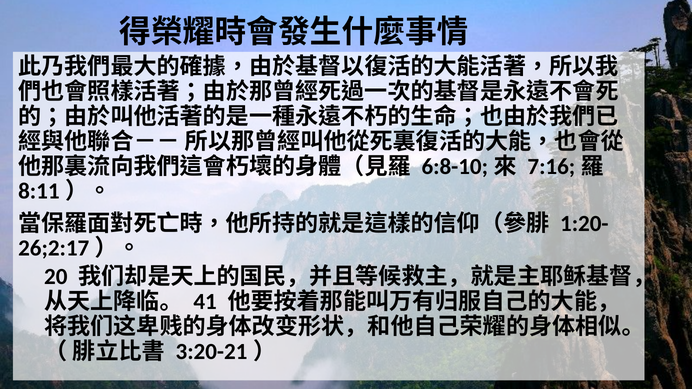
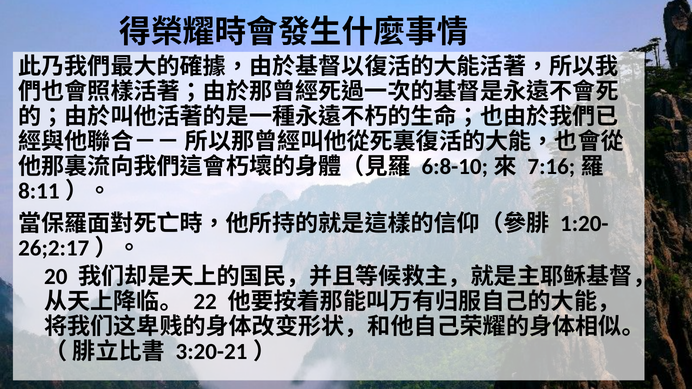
41: 41 -> 22 (205, 302)
